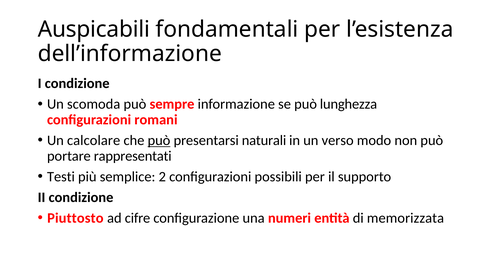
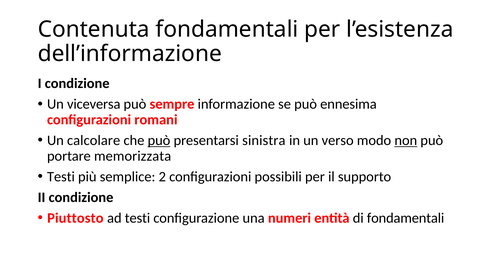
Auspicabili: Auspicabili -> Contenuta (94, 29)
scomoda: scomoda -> viceversa (94, 104)
lunghezza: lunghezza -> ennesima (348, 104)
naturali: naturali -> sinistra (264, 141)
non underline: none -> present (406, 141)
rappresentati: rappresentati -> memorizzata (133, 156)
ad cifre: cifre -> testi (138, 218)
di memorizzata: memorizzata -> fondamentali (406, 218)
